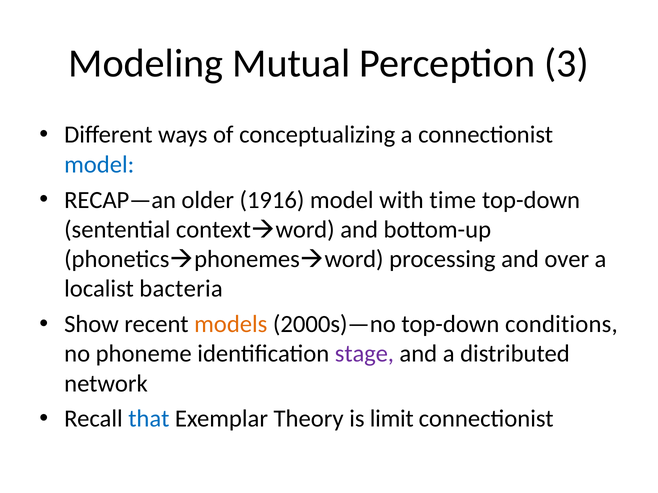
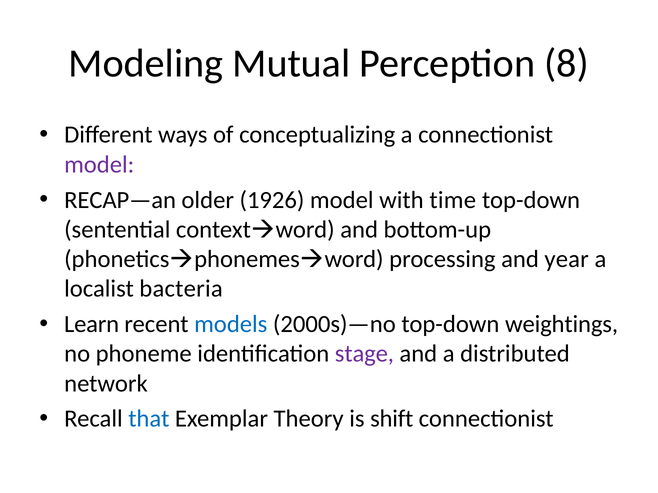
3: 3 -> 8 (567, 64)
model colour: blue -> purple (99, 165)
1916: 1916 -> 1926 (272, 200)
over: over -> year (567, 259)
Show: Show -> Learn (92, 325)
models colour: orange -> blue (231, 325)
conditions: conditions -> weightings (562, 325)
limit: limit -> shift (392, 419)
